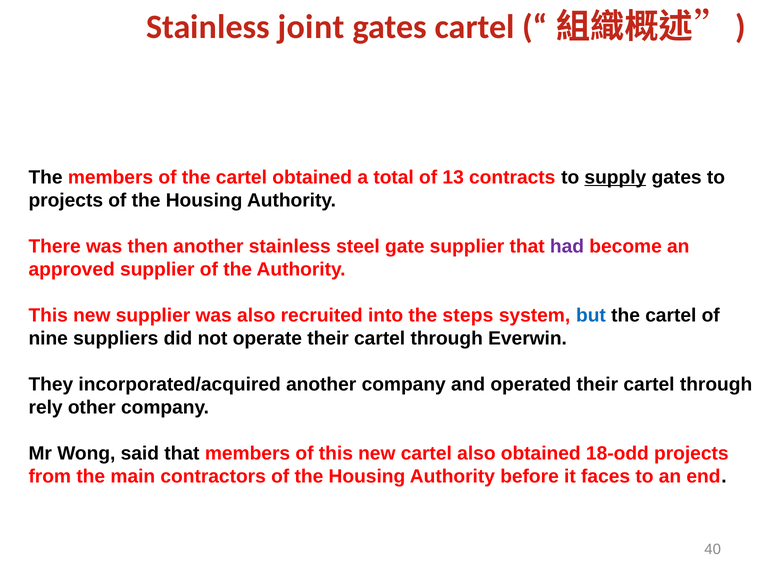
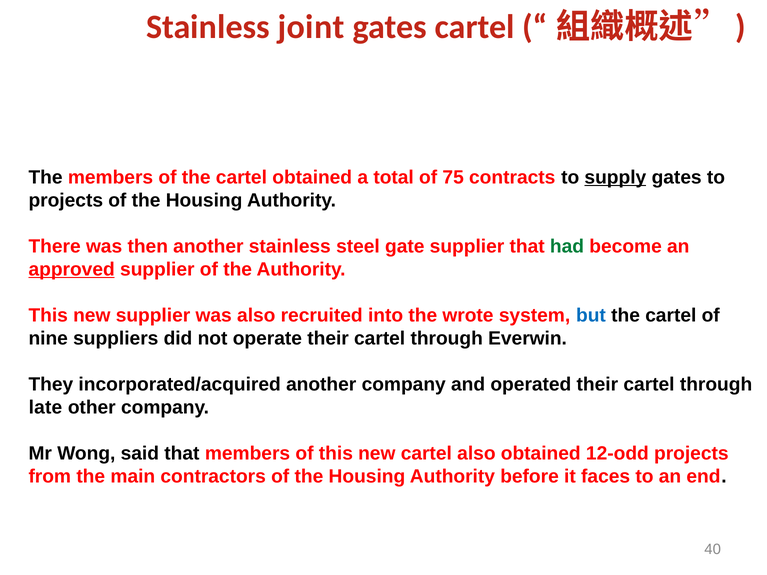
13: 13 -> 75 (453, 177)
had colour: purple -> green (567, 246)
approved underline: none -> present (72, 269)
steps: steps -> wrote (468, 315)
rely: rely -> late (45, 407)
18-odd: 18-odd -> 12-odd (617, 453)
